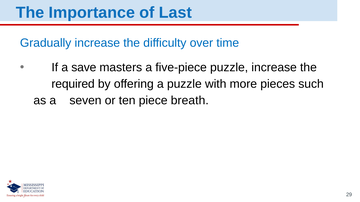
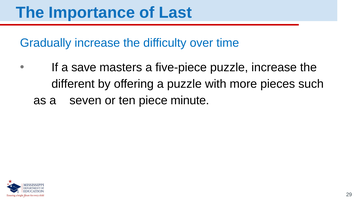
required: required -> different (73, 84)
breath: breath -> minute (190, 101)
